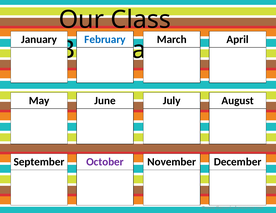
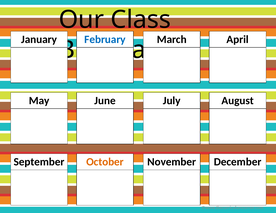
October colour: purple -> orange (105, 162)
